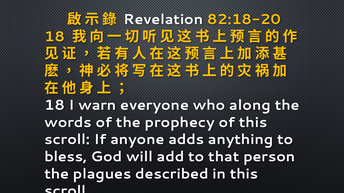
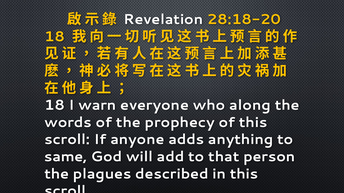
82:18-20: 82:18-20 -> 28:18-20 (244, 19)
bless: bless -> same (66, 157)
